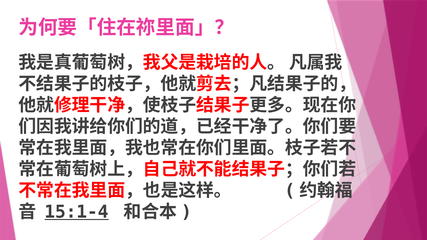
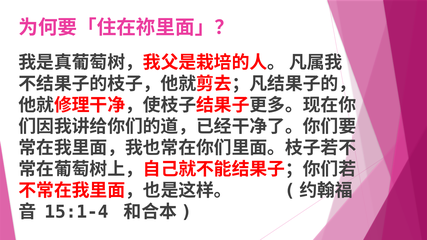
15:1-4 underline: present -> none (77, 212)
